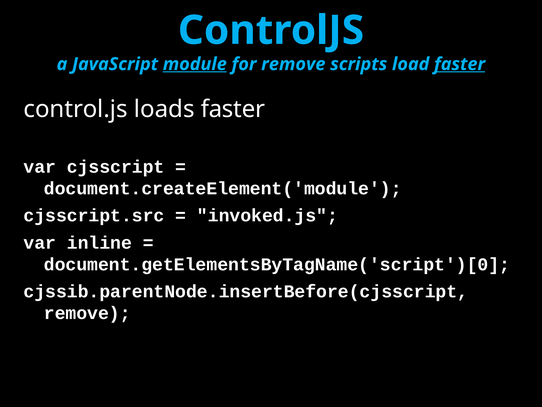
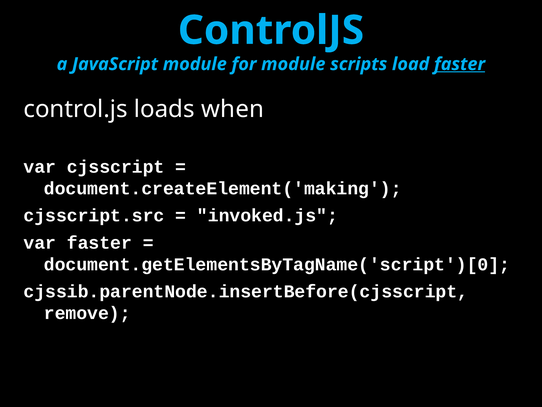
module underline: present -> none (195, 64)
for remove: remove -> module (293, 64)
loads faster: faster -> when (233, 109)
document.createElement('module: document.createElement('module -> document.createElement('making (223, 188)
var inline: inline -> faster (99, 242)
